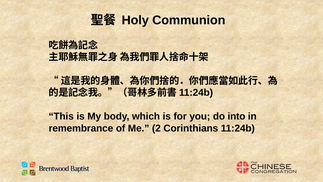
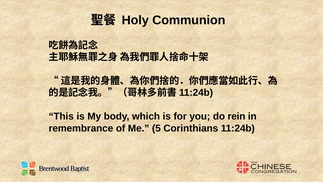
into: into -> rein (236, 116)
2: 2 -> 5 (156, 128)
